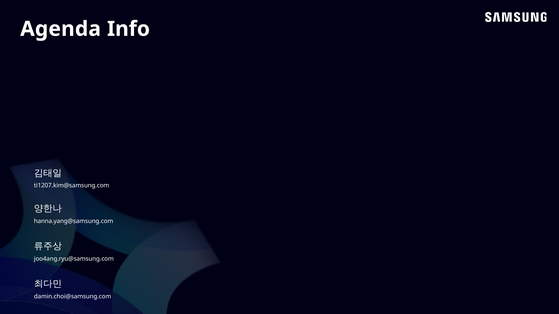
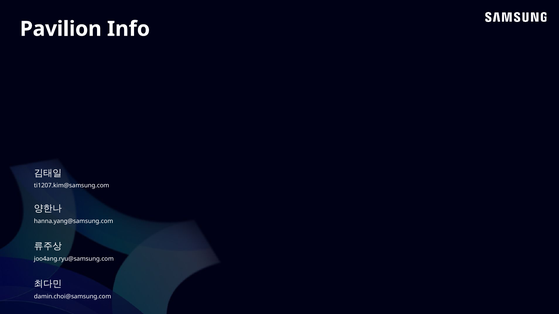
Agenda: Agenda -> Pavilion (61, 29)
